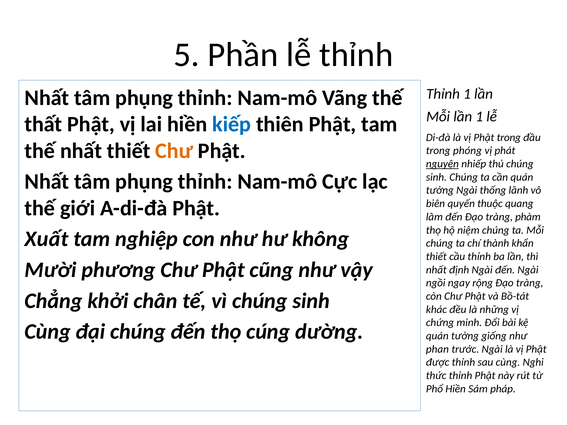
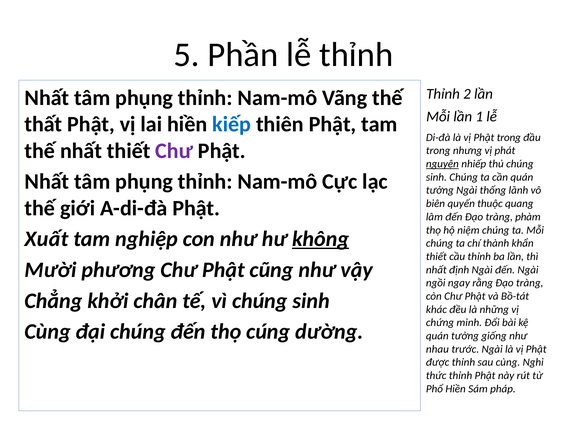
Thỉnh 1: 1 -> 2 (467, 94)
Chư colour: orange -> purple (174, 151)
phóng: phóng -> nhưng (468, 151)
không underline: none -> present (321, 239)
rộng: rộng -> rằng (483, 283)
phan: phan -> nhau (437, 349)
